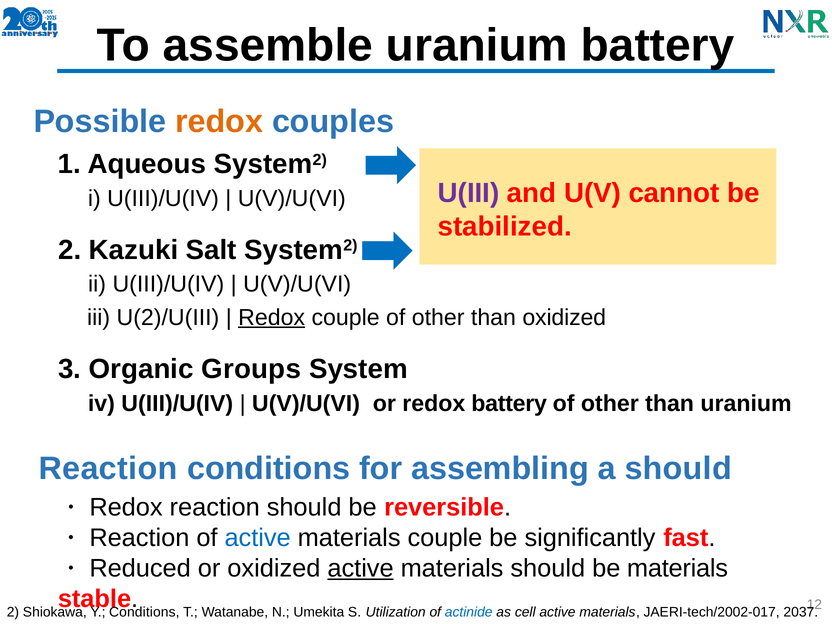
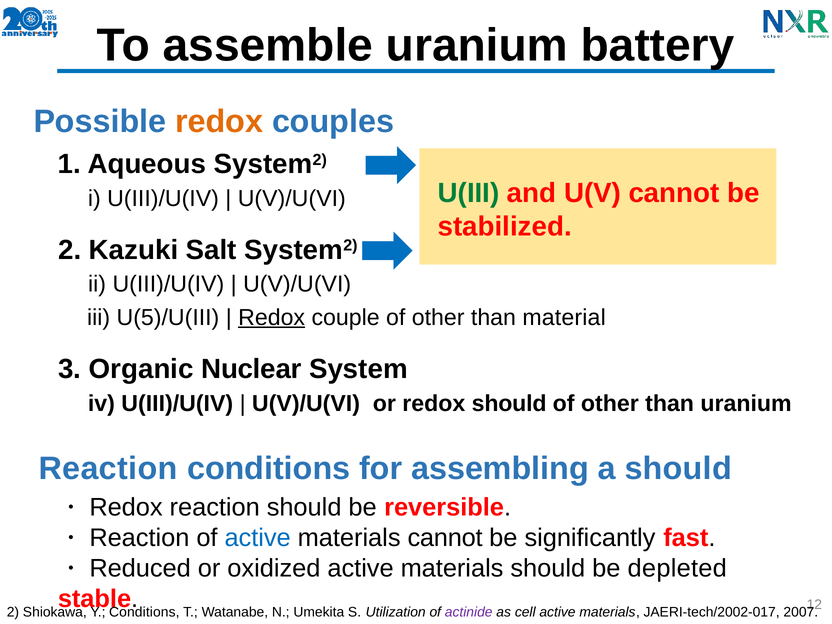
U(III colour: purple -> green (469, 193)
U(2)/U(III: U(2)/U(III -> U(5)/U(III (168, 317)
than oxidized: oxidized -> material (564, 317)
Groups: Groups -> Nuclear (251, 369)
redox battery: battery -> should (509, 404)
materials couple: couple -> cannot (445, 538)
active underline: present -> none (361, 568)
be materials: materials -> depleted (677, 568)
actinide colour: blue -> purple (469, 612)
2037: 2037 -> 2007 (801, 612)
